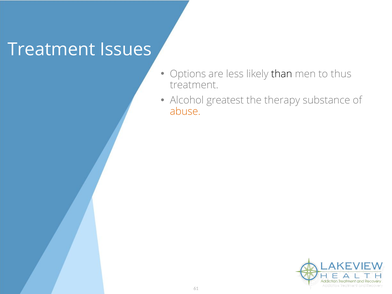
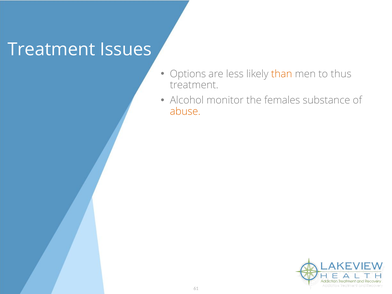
than colour: black -> orange (282, 74)
greatest: greatest -> monitor (225, 100)
therapy: therapy -> females (282, 100)
